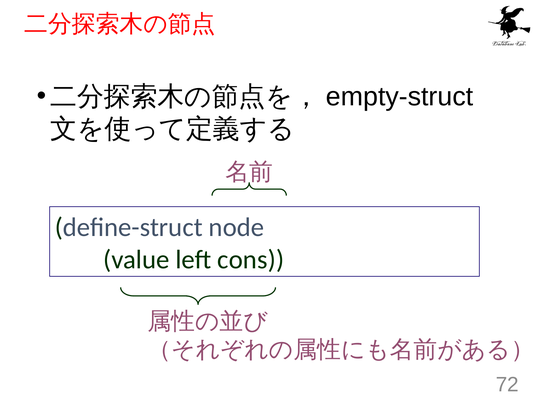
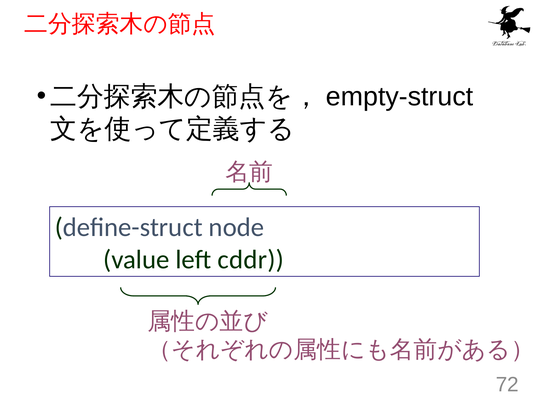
cons: cons -> cddr (251, 260)
